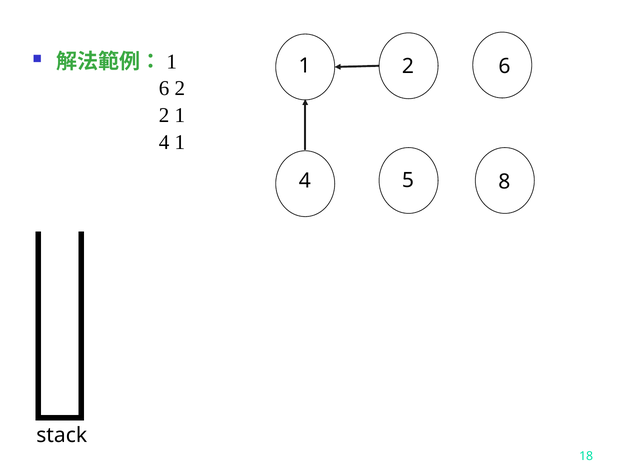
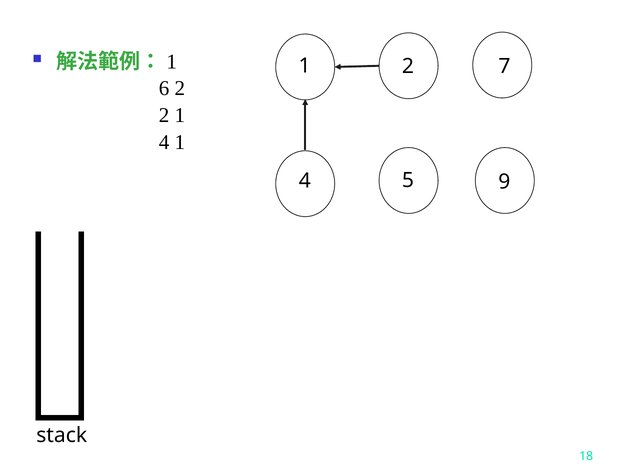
1 6: 6 -> 7 (504, 66)
8: 8 -> 9 (504, 182)
